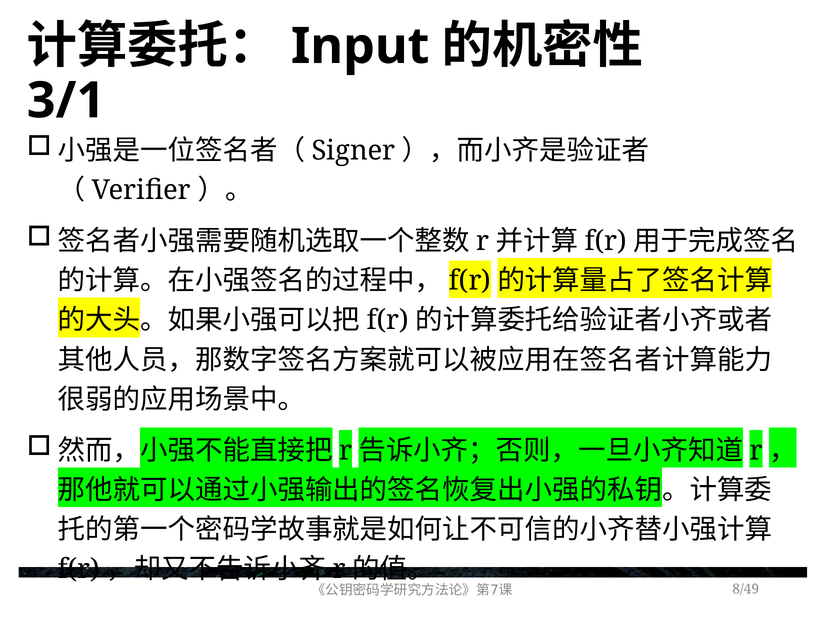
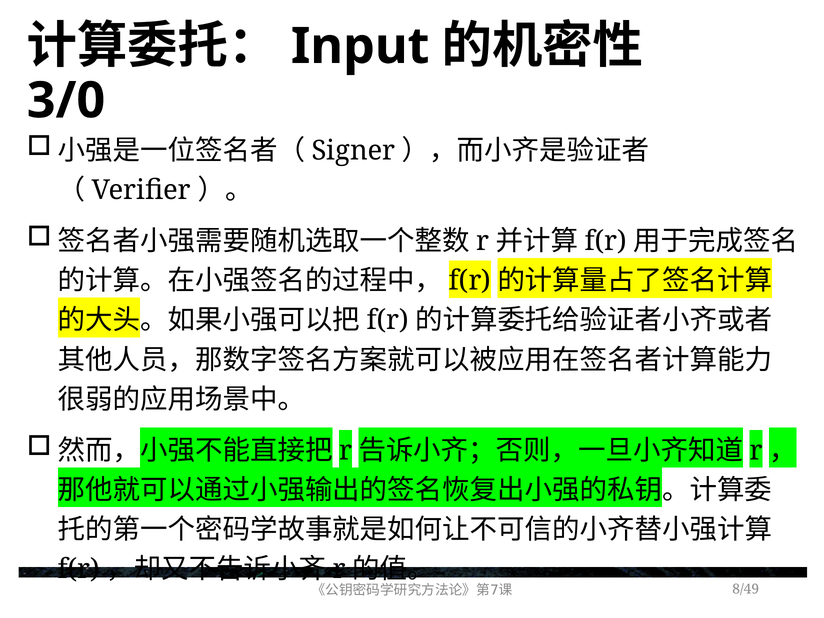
3/1: 3/1 -> 3/0 (66, 101)
